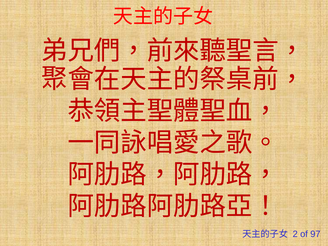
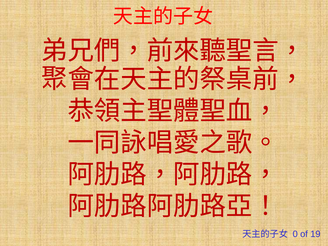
2: 2 -> 0 (295, 234)
97: 97 -> 19 (315, 234)
